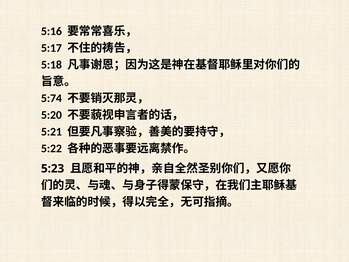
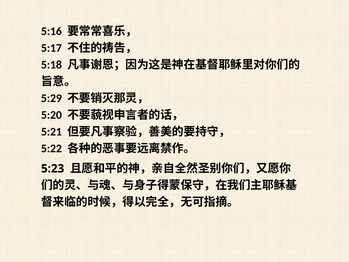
5:74: 5:74 -> 5:29 (51, 98)
